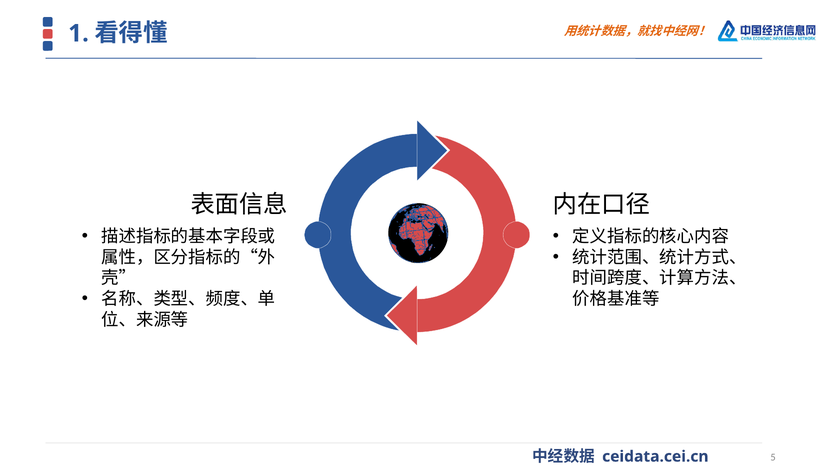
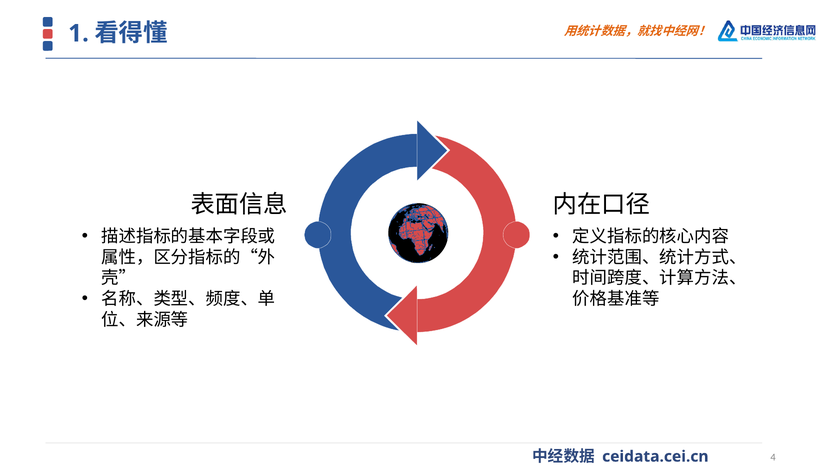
5: 5 -> 4 (773, 457)
